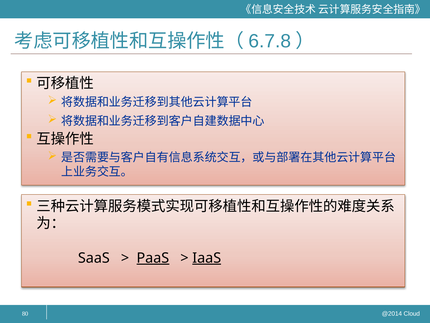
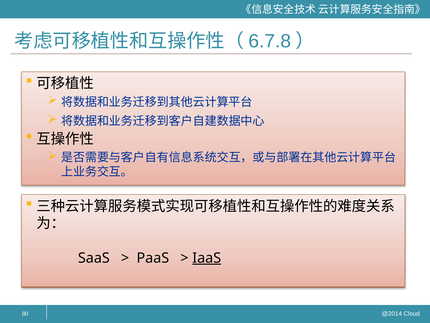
PaaS underline: present -> none (153, 258)
